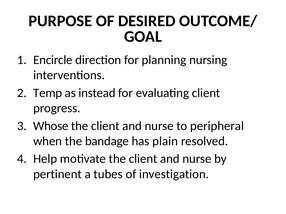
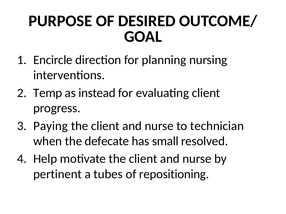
Whose: Whose -> Paying (51, 126)
peripheral: peripheral -> technician (217, 126)
bandage: bandage -> defecate (107, 141)
plain: plain -> small (165, 141)
investigation: investigation -> repositioning (174, 174)
